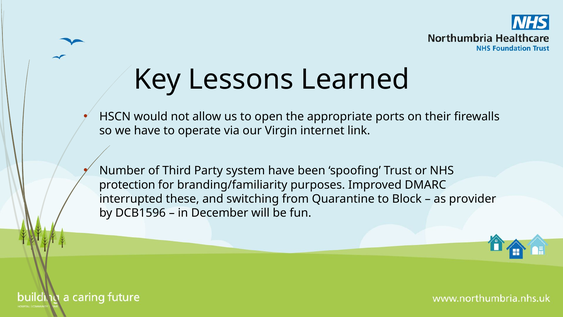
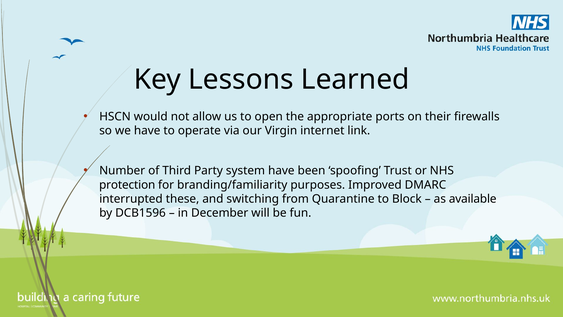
provider: provider -> available (473, 199)
